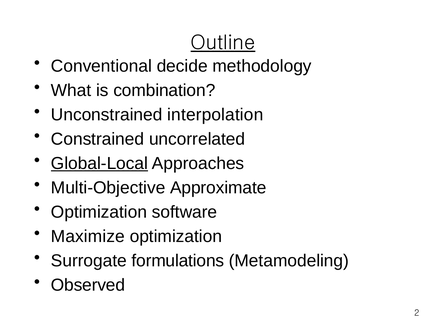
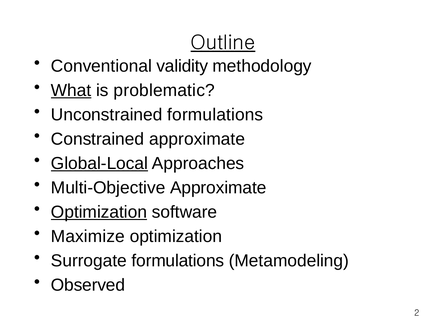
decide: decide -> validity (182, 66)
What underline: none -> present (71, 90)
combination: combination -> problematic (164, 90)
Unconstrained interpolation: interpolation -> formulations (215, 114)
Constrained uncorrelated: uncorrelated -> approximate (197, 139)
Optimization underline: none -> present (99, 212)
